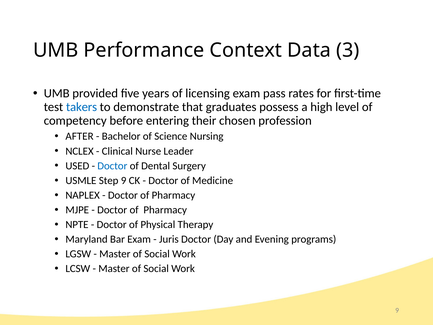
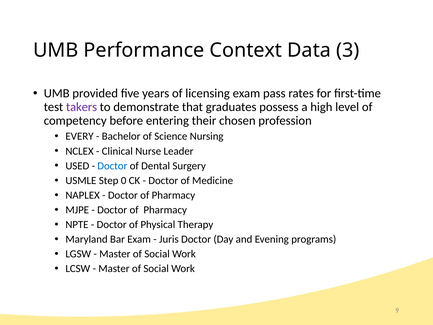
takers colour: blue -> purple (82, 107)
AFTER: AFTER -> EVERY (80, 136)
Step 9: 9 -> 0 (124, 180)
